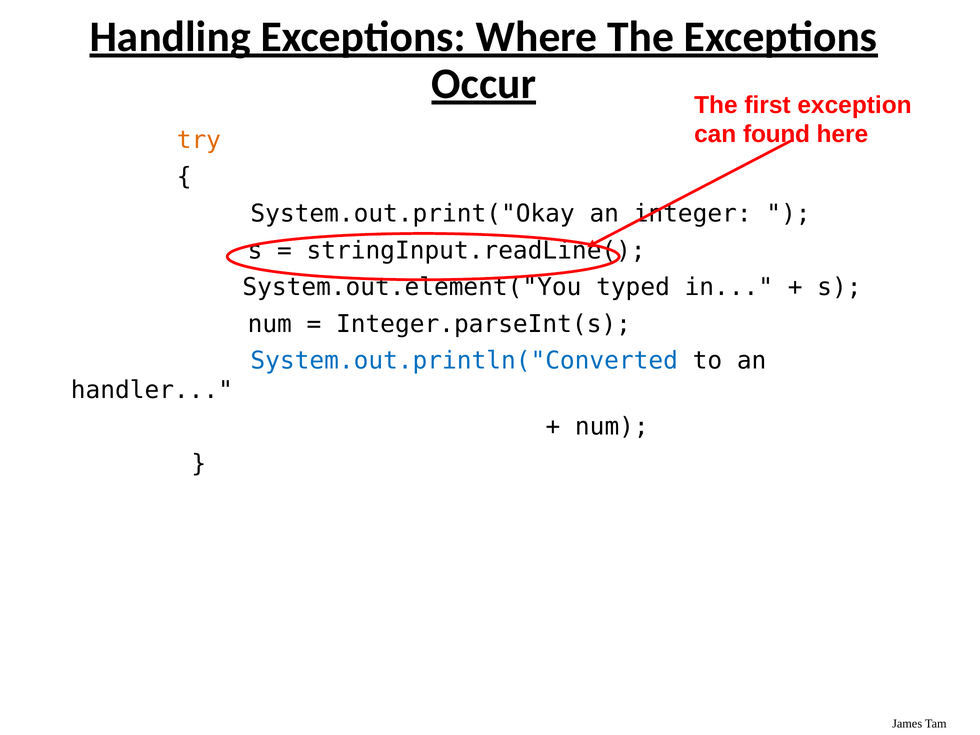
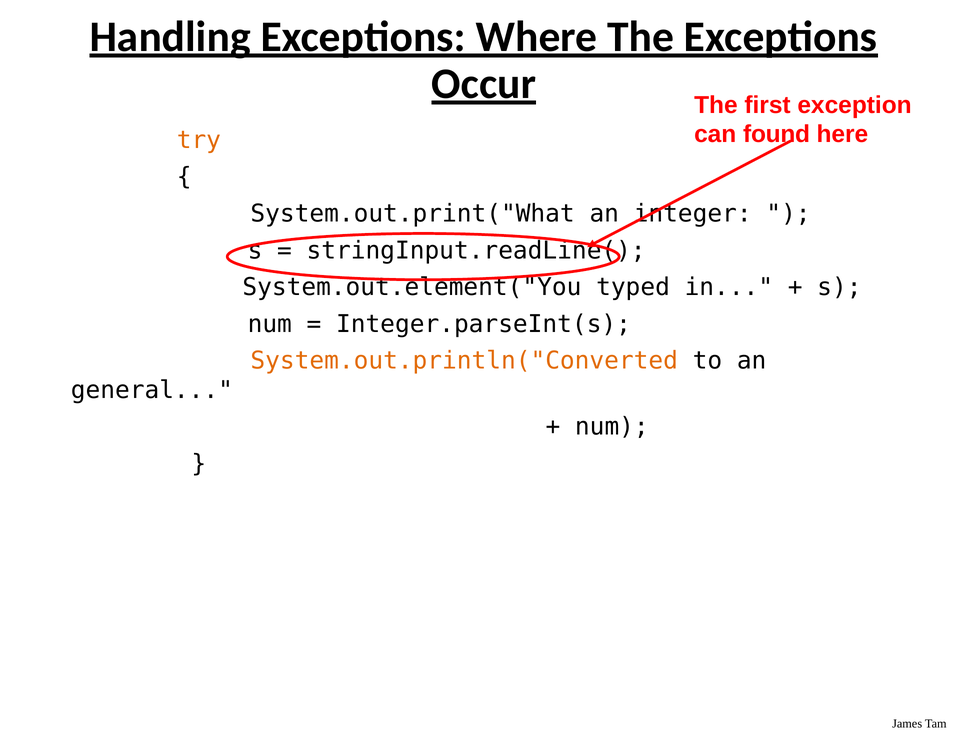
System.out.print("Okay: System.out.print("Okay -> System.out.print("What (413, 214)
System.out.println("Converted colour: blue -> orange (464, 361)
handler: handler -> general (152, 390)
